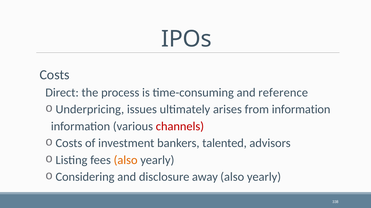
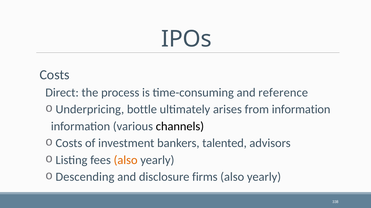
issues: issues -> bottle (142, 110)
channels colour: red -> black (180, 127)
Considering: Considering -> Descending (85, 177)
away: away -> firms (205, 177)
